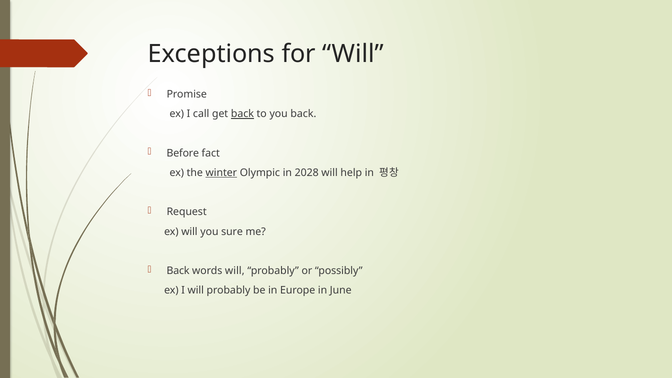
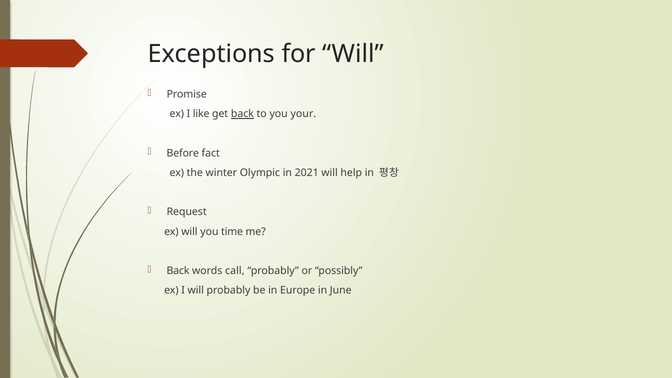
call: call -> like (201, 114)
you back: back -> your (303, 114)
winter underline: present -> none (221, 173)
2028: 2028 -> 2021 (307, 173)
sure: sure -> time (232, 232)
words will: will -> call (235, 271)
